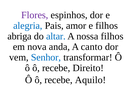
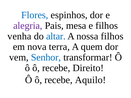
Flores colour: purple -> blue (35, 15)
alegria colour: blue -> purple (28, 26)
amor: amor -> mesa (76, 26)
abriga: abriga -> venha (19, 36)
anda: anda -> terra (59, 47)
canto: canto -> quem (92, 47)
